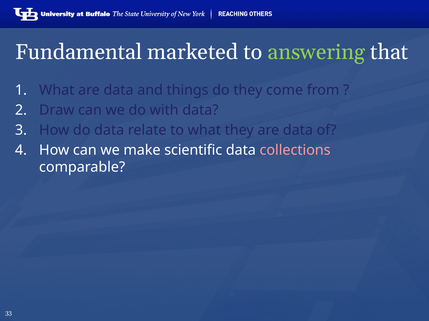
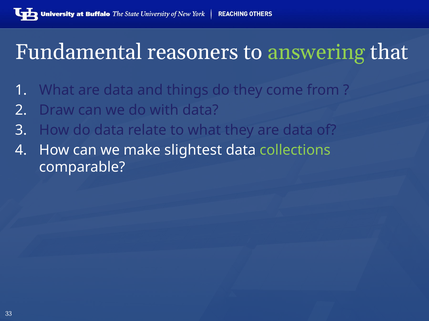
marketed: marketed -> reasoners (193, 52)
scientific: scientific -> slightest (193, 150)
collections colour: pink -> light green (295, 150)
